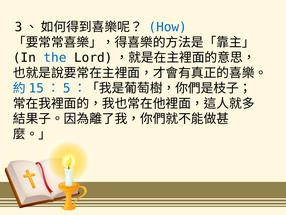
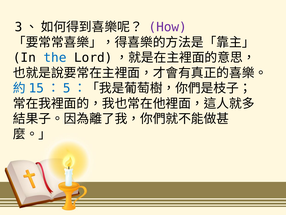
How colour: blue -> purple (168, 27)
